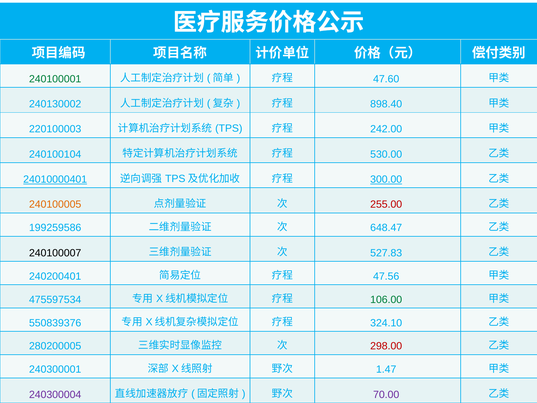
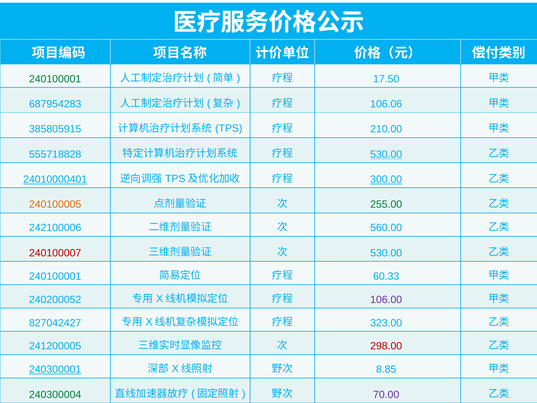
47.60: 47.60 -> 17.50 (386, 79)
240130002: 240130002 -> 687954283 (55, 104)
898.40: 898.40 -> 106.06 (386, 104)
220100003: 220100003 -> 385805915 (55, 129)
242.00: 242.00 -> 210.00 (386, 129)
240100104: 240100104 -> 555718828 (55, 154)
530.00 underline: none -> present (386, 154)
255.00 colour: red -> green (386, 204)
199259586: 199259586 -> 242100006 (55, 228)
648.47: 648.47 -> 560.00 (386, 228)
240100007 colour: black -> red (55, 253)
527.83: 527.83 -> 530.00 (386, 253)
240200401: 240200401 -> 240100001 (55, 276)
47.56: 47.56 -> 60.33 (386, 276)
475597534: 475597534 -> 240200052 (55, 299)
106.00 colour: green -> purple (386, 299)
550839376: 550839376 -> 827042427 (55, 323)
324.10: 324.10 -> 323.00 (386, 323)
280200005: 280200005 -> 241200005 (55, 346)
240300001 underline: none -> present (55, 369)
1.47: 1.47 -> 8.85 (386, 369)
240300004 colour: purple -> green (55, 394)
